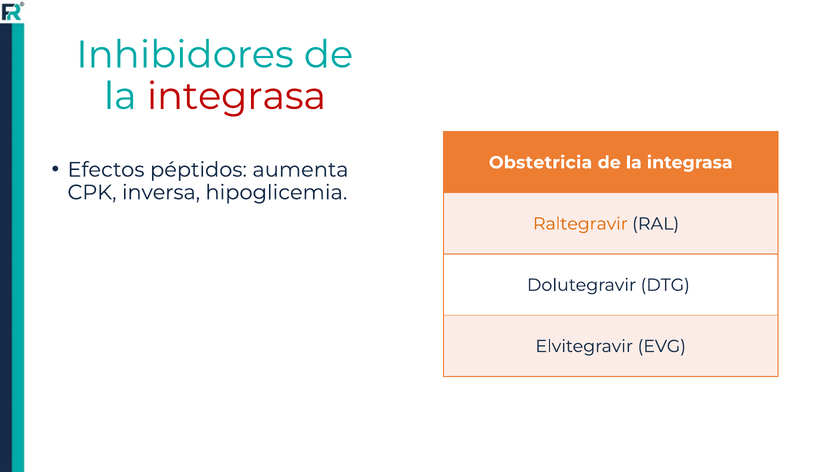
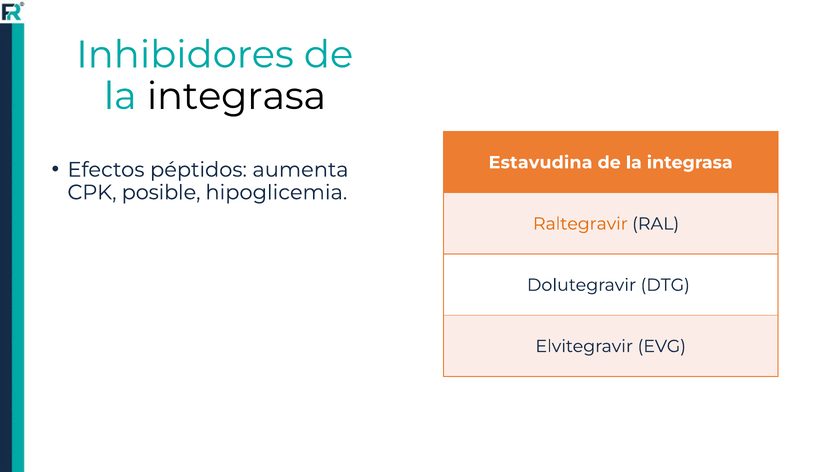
integrasa colour: red -> black (236, 96)
Obstetricia: Obstetricia -> Estavudina (541, 163)
inversa: inversa -> posible (161, 193)
